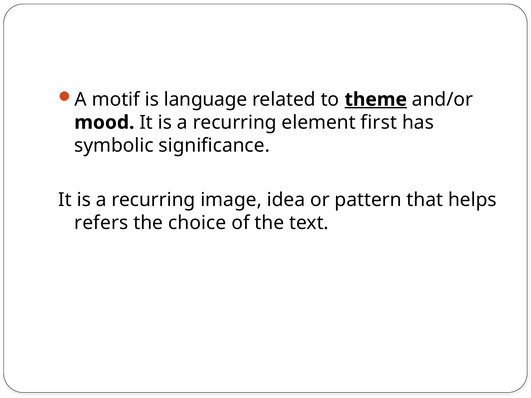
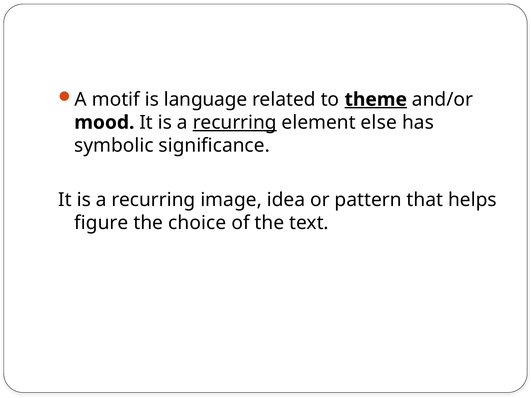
recurring underline: none -> present (235, 123)
first: first -> else (379, 123)
refers: refers -> figure (101, 223)
